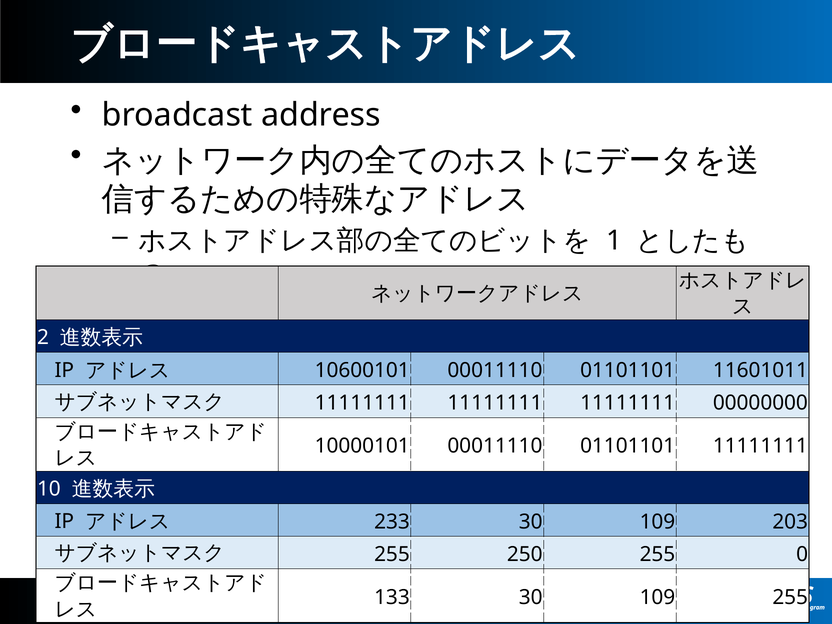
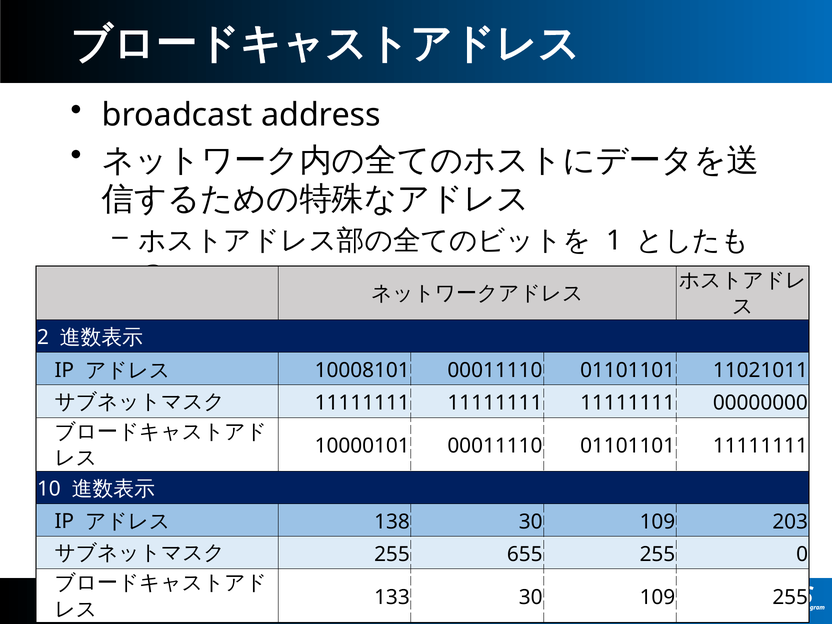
10600101: 10600101 -> 10008101 (362, 370)
11601011: 11601011 -> 11021011 (760, 370)
233: 233 -> 138 (392, 522)
250: 250 -> 655 (525, 554)
